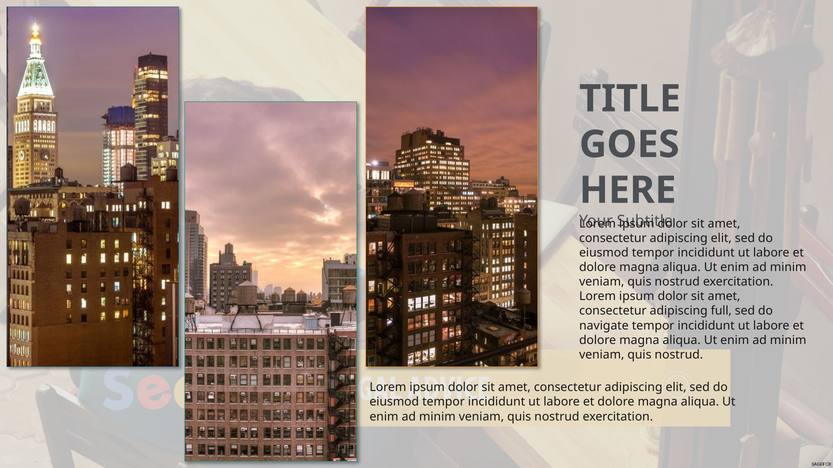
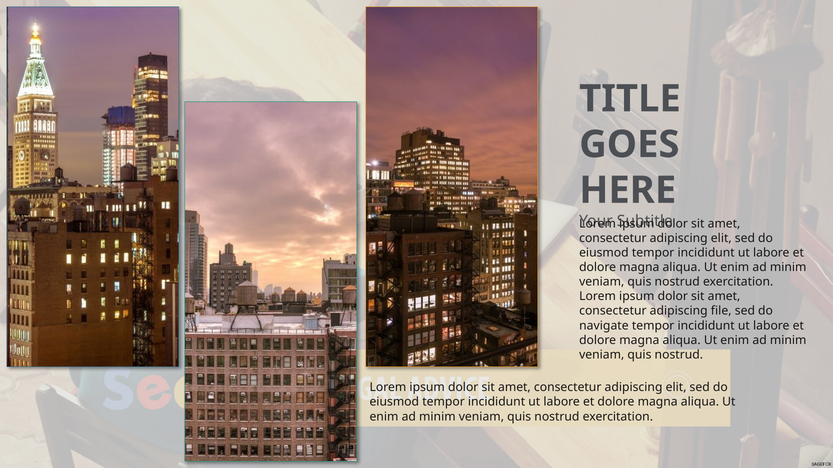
full: full -> file (721, 311)
